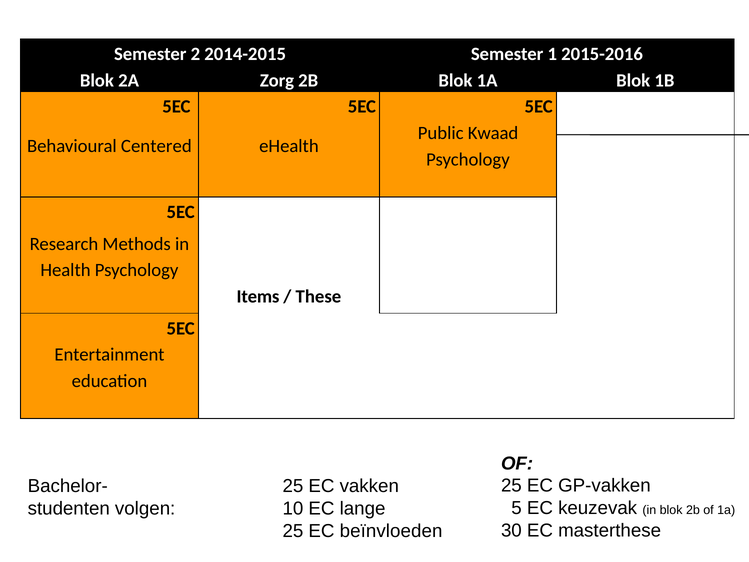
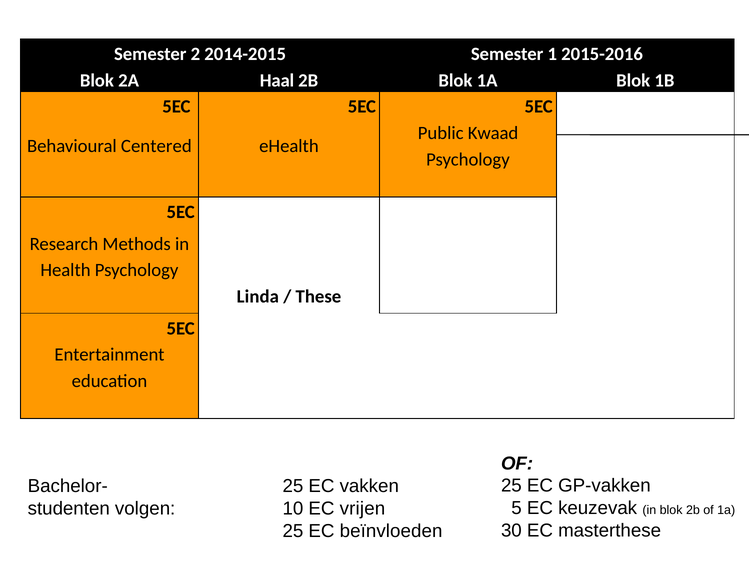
Zorg: Zorg -> Haal (277, 80)
Items: Items -> Linda (258, 296)
lange: lange -> vrijen (362, 508)
